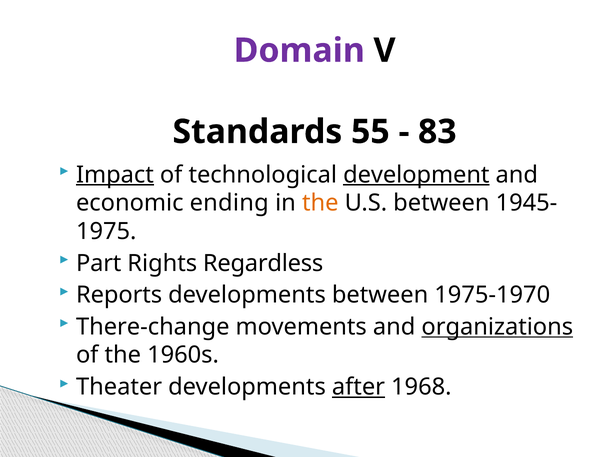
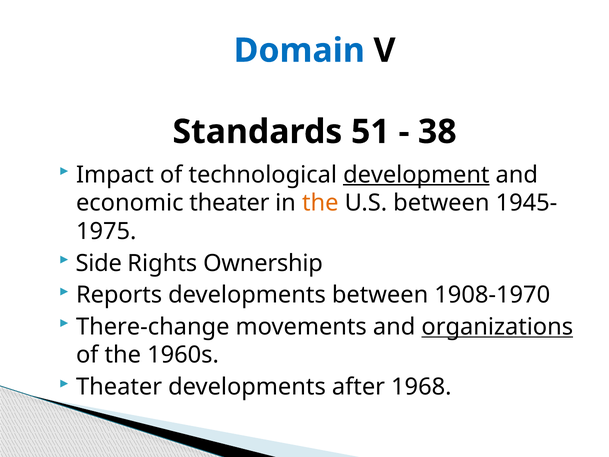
Domain colour: purple -> blue (299, 51)
55: 55 -> 51 (370, 132)
83: 83 -> 38 (437, 132)
Impact underline: present -> none (115, 175)
economic ending: ending -> theater (229, 203)
Part: Part -> Side (99, 263)
Regardless: Regardless -> Ownership (263, 263)
1975-1970: 1975-1970 -> 1908-1970 (492, 295)
after underline: present -> none (358, 387)
